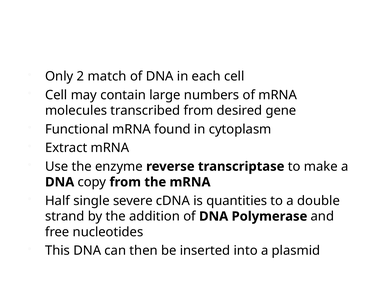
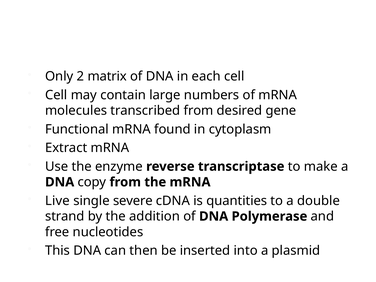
match: match -> matrix (107, 76)
Half: Half -> Live (57, 201)
